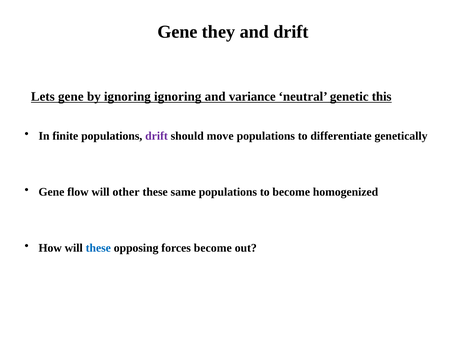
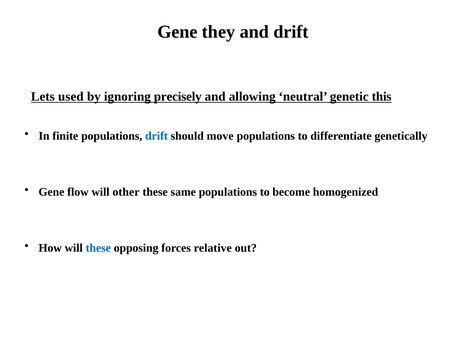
Lets gene: gene -> used (71, 96)
ignoring ignoring: ignoring -> precisely (178, 96)
variance: variance -> allowing (252, 96)
drift colour: purple -> blue (157, 136)
forces become: become -> relative (213, 248)
